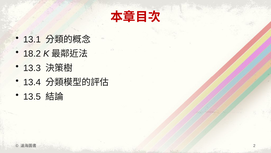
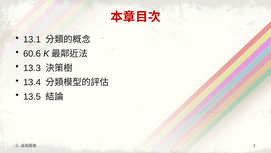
18.2: 18.2 -> 60.6 (32, 54)
